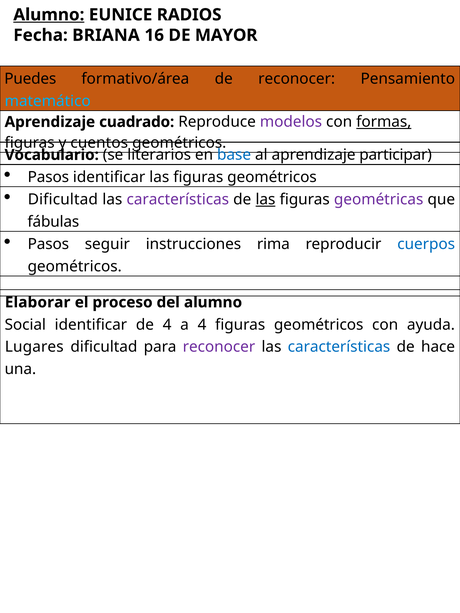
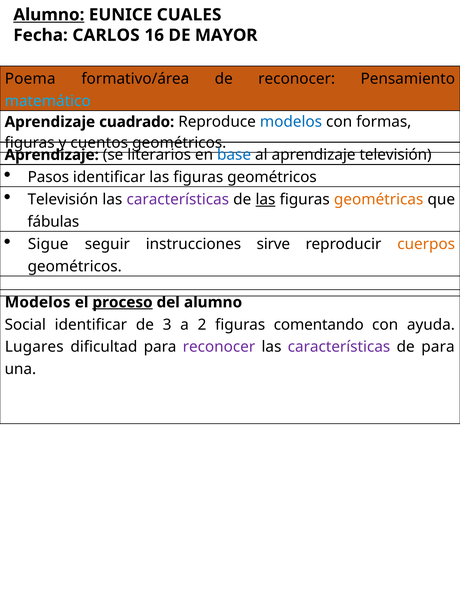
RADIOS: RADIOS -> CUALES (189, 15)
BRIANA: BRIANA -> CARLOS (106, 35)
Puedes: Puedes -> Poema (30, 79)
modelos colour: purple -> blue (291, 122)
formas underline: present -> none (384, 122)
Vocabulario: Vocabulario -> Aprendizaje (52, 155)
aprendizaje participar: participar -> televisión (396, 155)
Dificultad: Dificultad -> Televisión (63, 200)
geométricas colour: purple -> orange (379, 200)
Pasos: Pasos -> Sigue (48, 244)
rima: rima -> sirve (273, 244)
cuerpos colour: blue -> orange (426, 244)
Elaborar: Elaborar -> Modelos (38, 303)
proceso underline: none -> present (123, 303)
de 4: 4 -> 3 (167, 325)
a 4: 4 -> 2 (202, 325)
geométricos: geométricos -> comentando (319, 325)
características colour: blue -> purple (339, 347)
de hace: hace -> para (438, 347)
